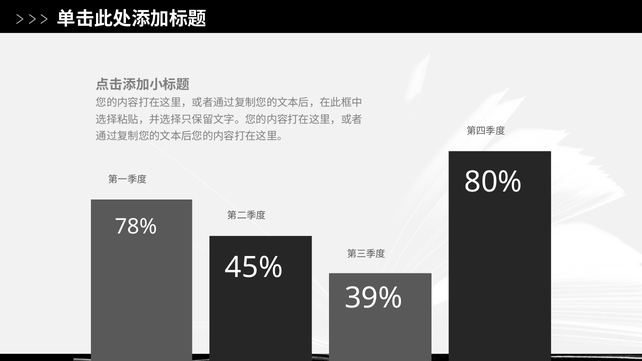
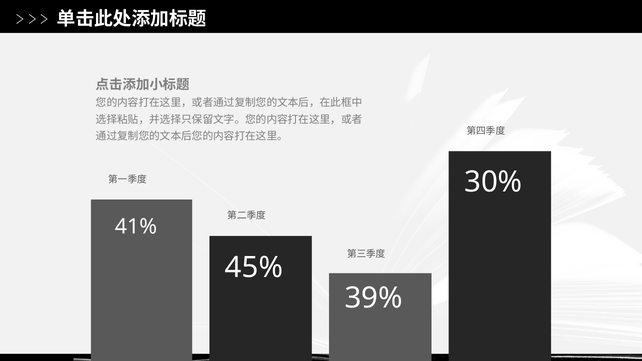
80%: 80% -> 30% (493, 182)
78%: 78% -> 41% (136, 227)
